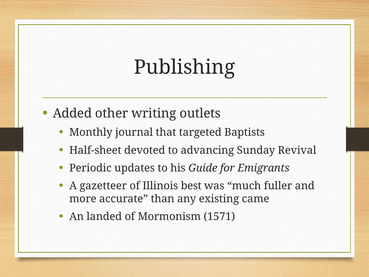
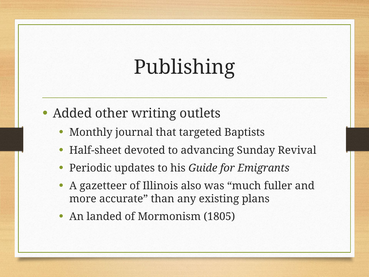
best: best -> also (191, 186)
came: came -> plans (256, 199)
1571: 1571 -> 1805 (219, 216)
